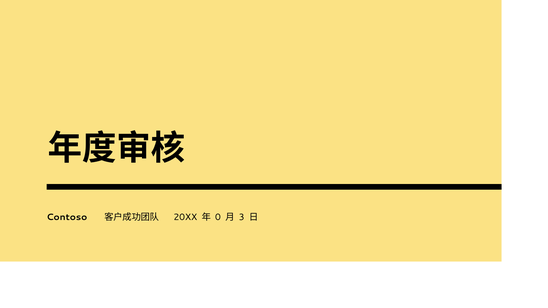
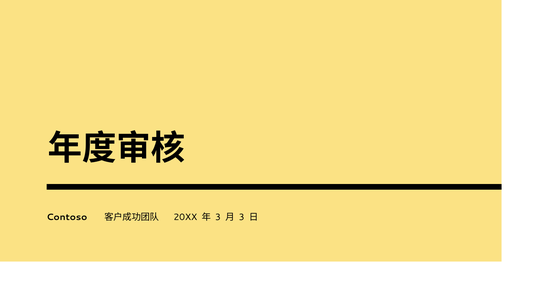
0: 0 -> 3 (218, 217)
